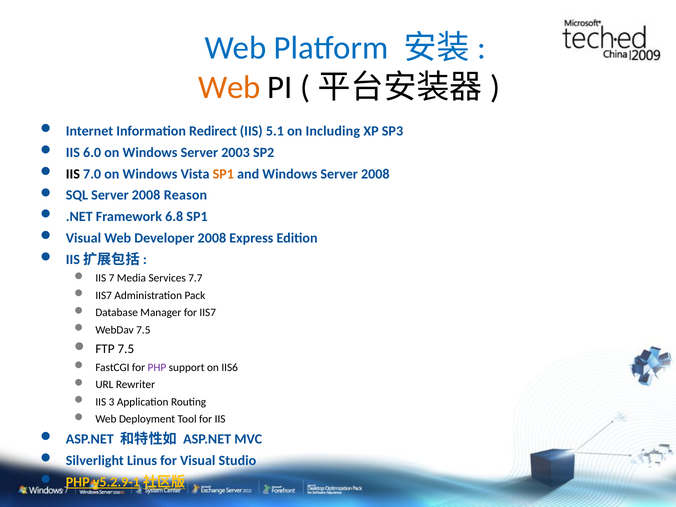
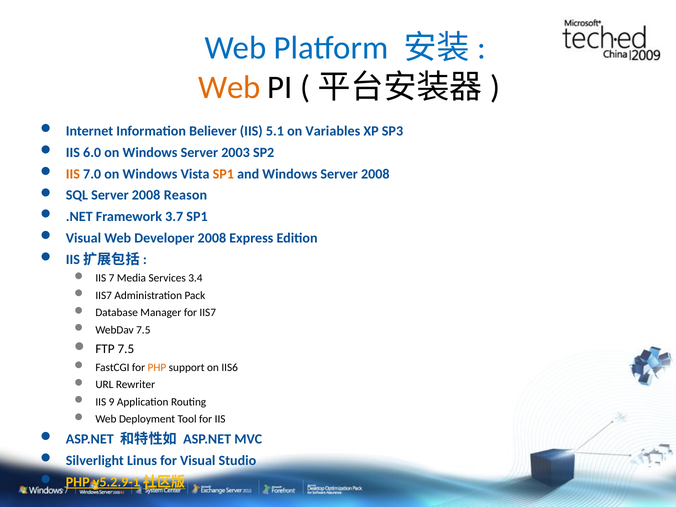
Redirect: Redirect -> Believer (213, 131)
Including: Including -> Variables (333, 131)
IIS colour: black -> orange (73, 174)
6.8: 6.8 -> 3.7 (174, 217)
7.7: 7.7 -> 3.4 (195, 278)
PHP colour: purple -> orange (157, 367)
3: 3 -> 9 (112, 402)
